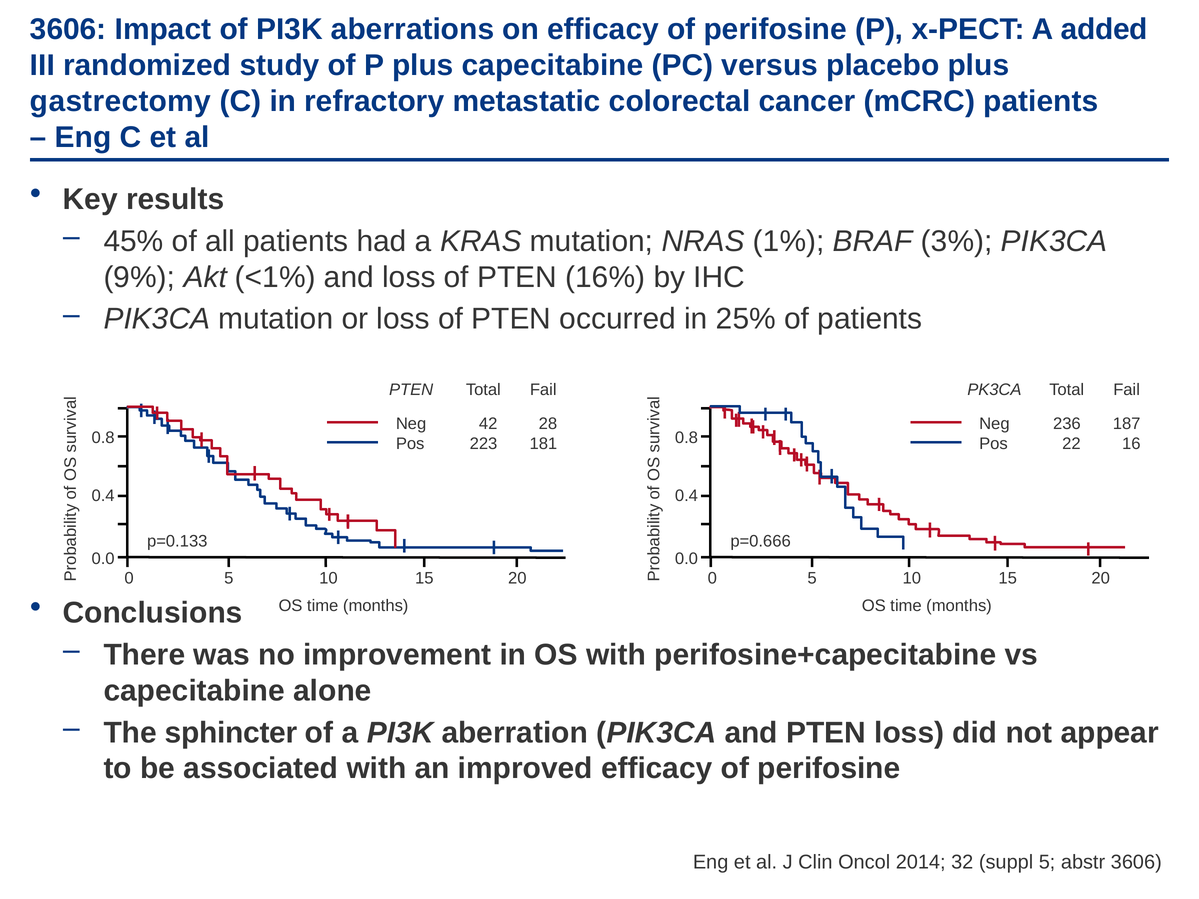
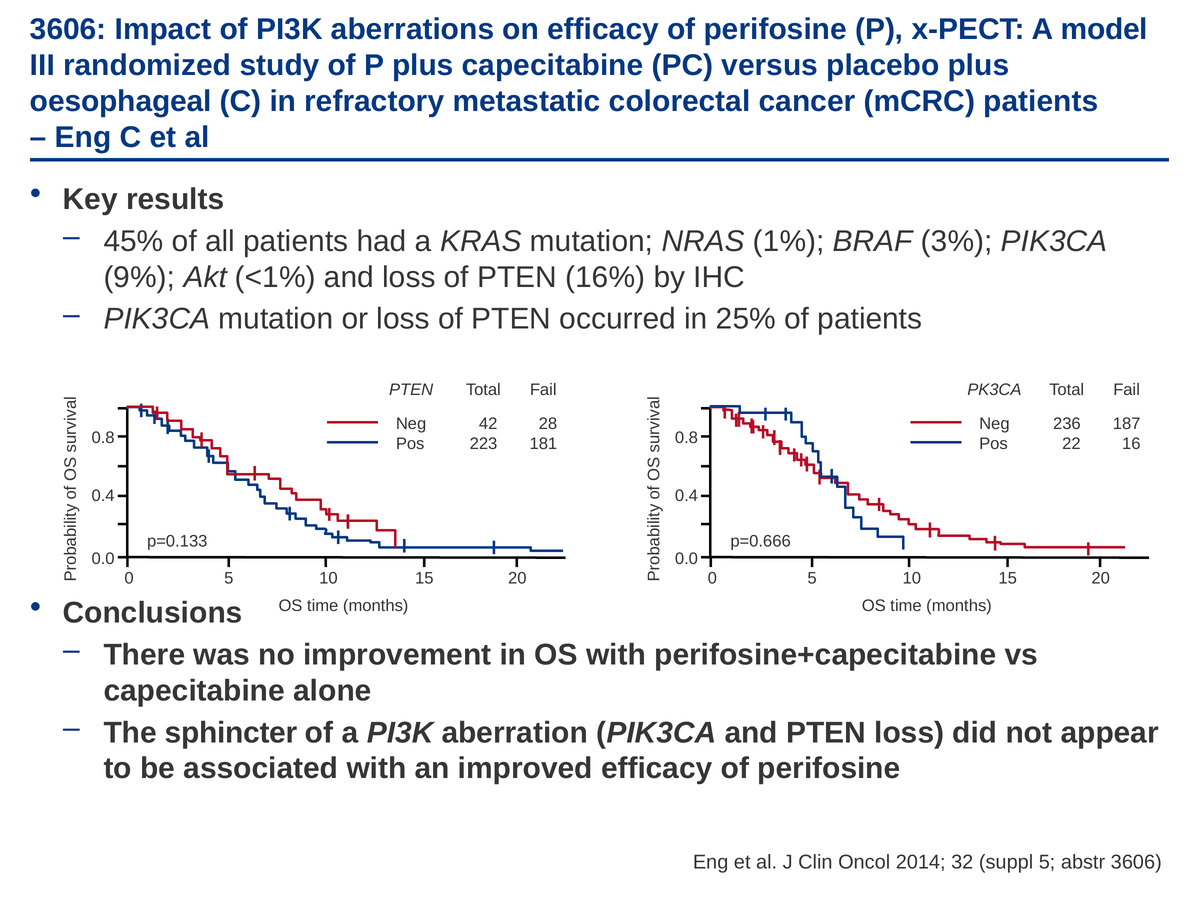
added: added -> model (1104, 29)
gastrectomy: gastrectomy -> oesophageal (121, 101)
